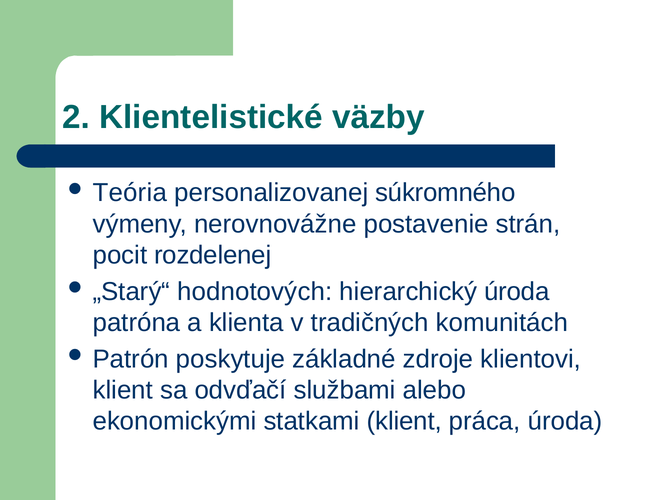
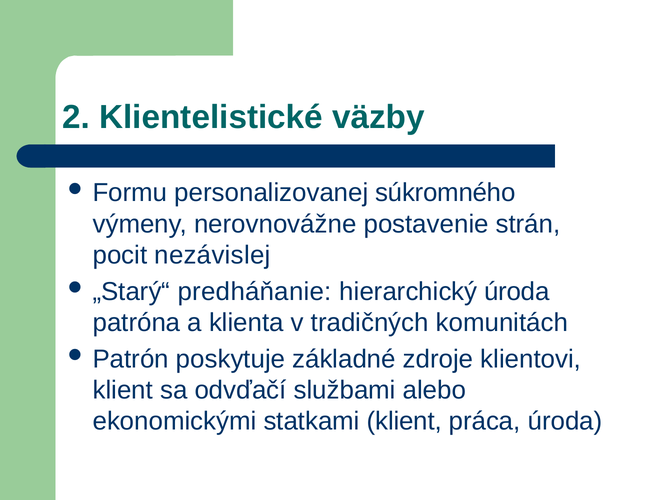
Teória: Teória -> Formu (130, 193)
rozdelenej: rozdelenej -> nezávislej (212, 255)
hodnotových: hodnotových -> predháňanie (255, 291)
